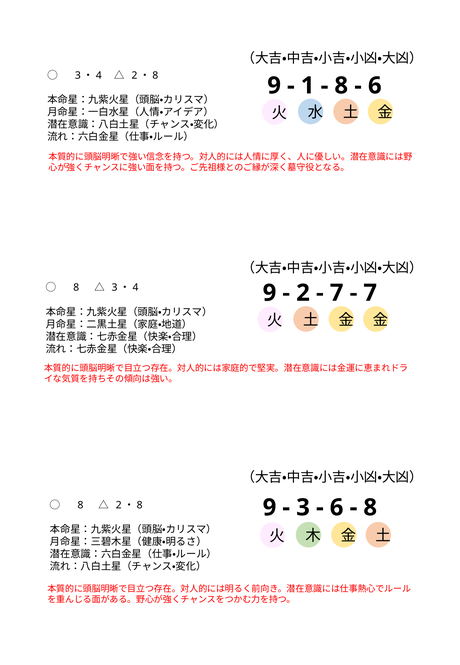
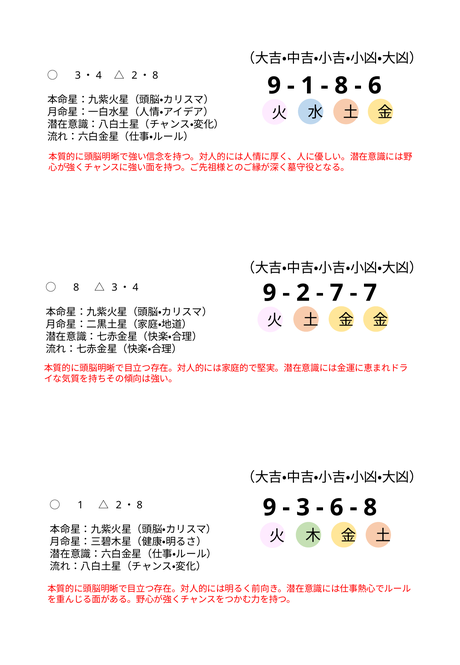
8: 8 -> 1 (80, 505)
